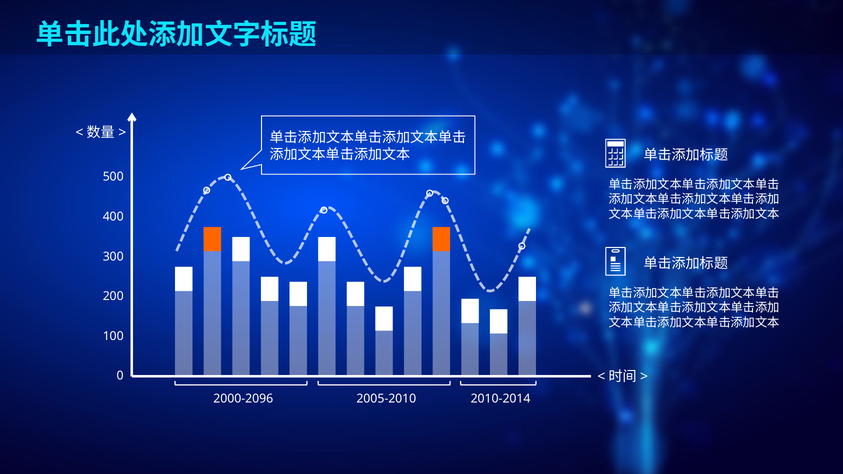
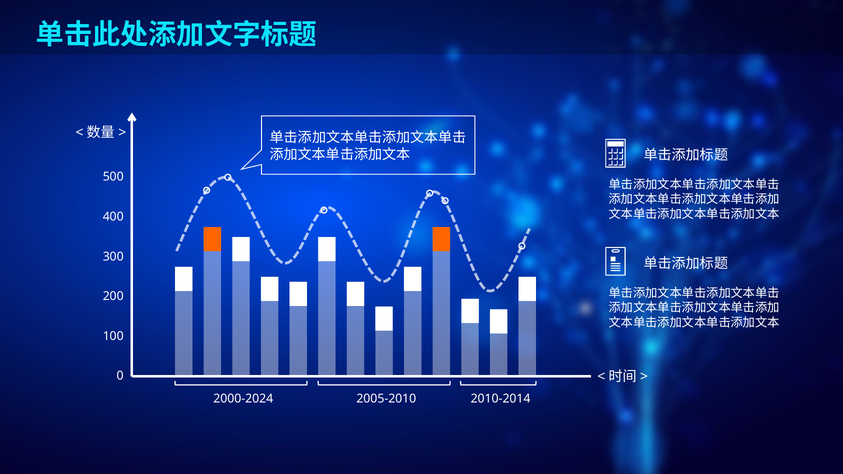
2000-2096: 2000-2096 -> 2000-2024 (243, 399)
